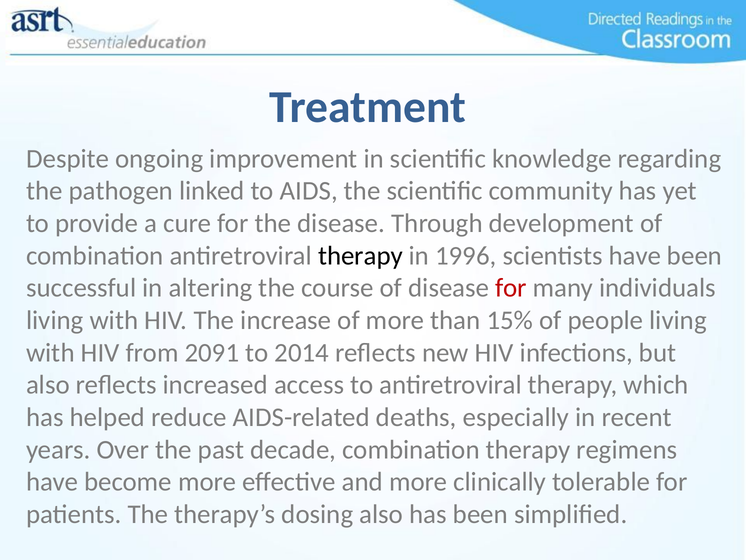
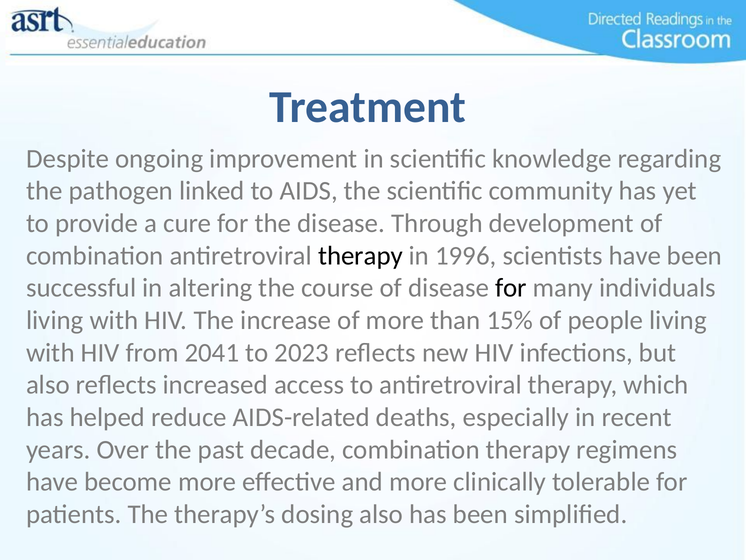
for colour: red -> black (511, 288)
2091: 2091 -> 2041 (212, 352)
2014: 2014 -> 2023 (302, 352)
